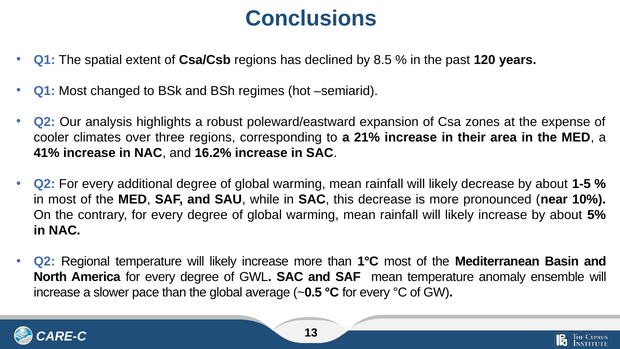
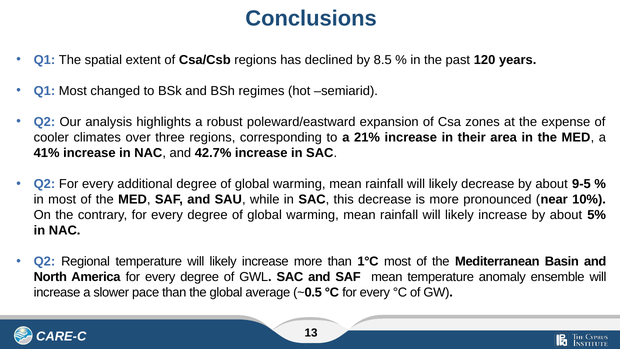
16.2%: 16.2% -> 42.7% (213, 153)
1-5: 1-5 -> 9-5 (581, 184)
